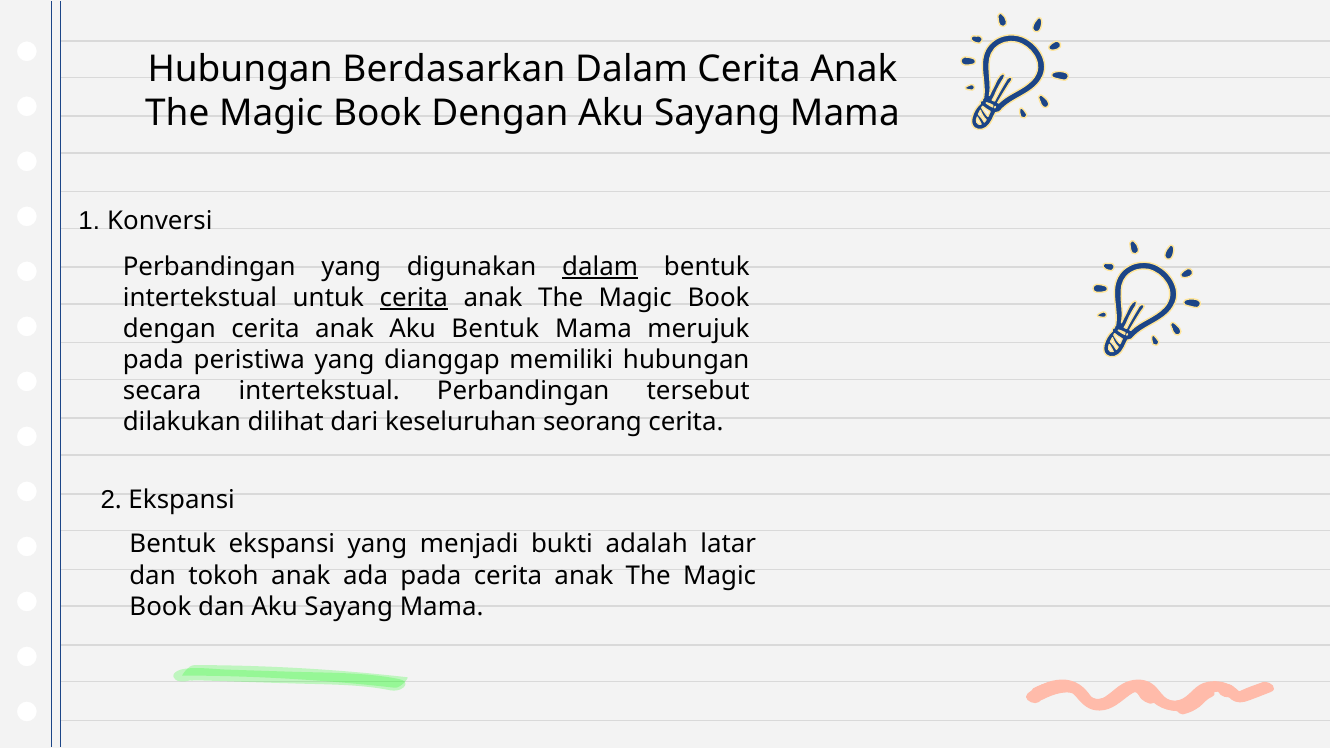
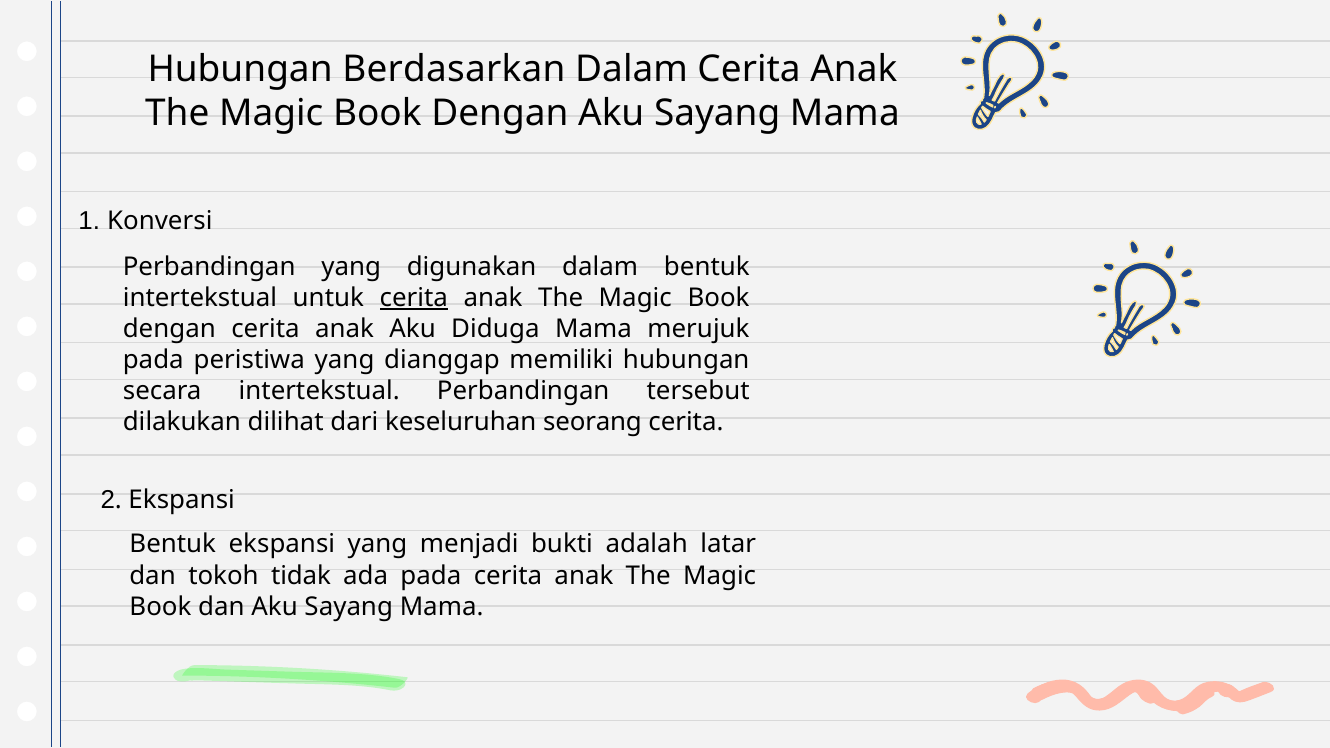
dalam underline: present -> none (600, 267)
Aku Bentuk: Bentuk -> Diduga (495, 329)
tokoh anak: anak -> tidak (301, 576)
